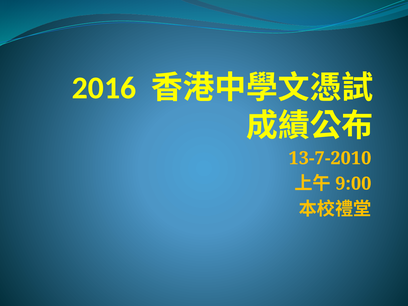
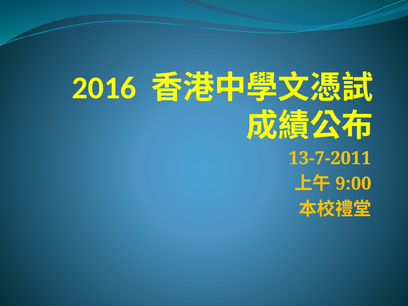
13-7-2010: 13-7-2010 -> 13-7-2011 (330, 158)
